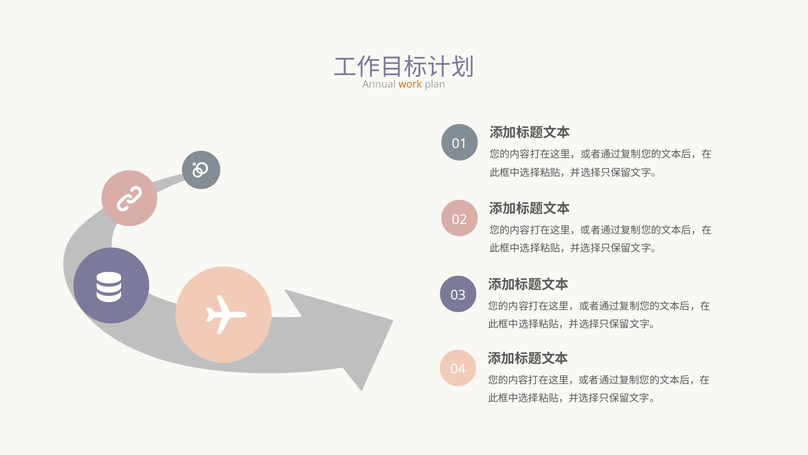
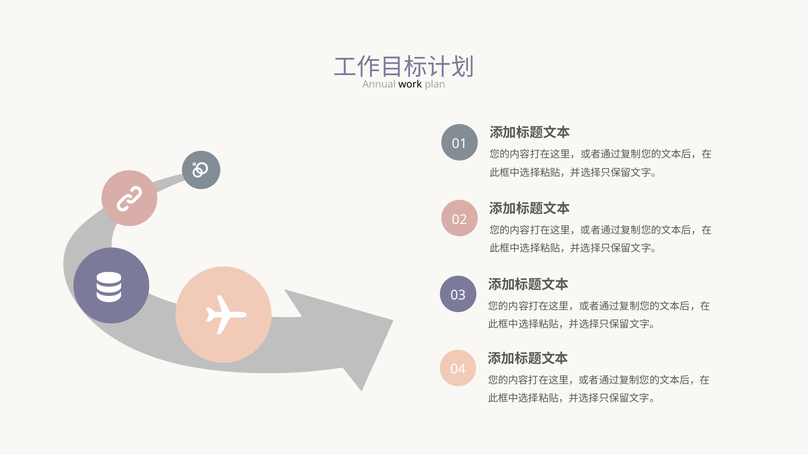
work colour: orange -> black (410, 84)
